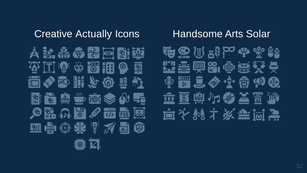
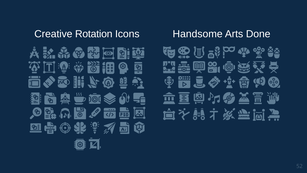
Actually: Actually -> Rotation (94, 34)
Solar: Solar -> Done (258, 34)
